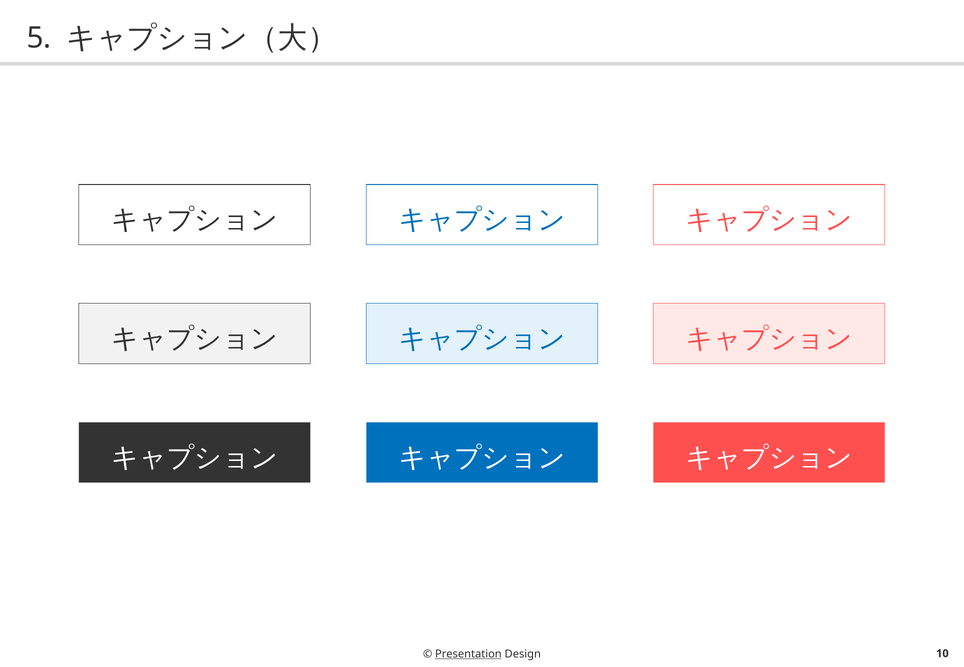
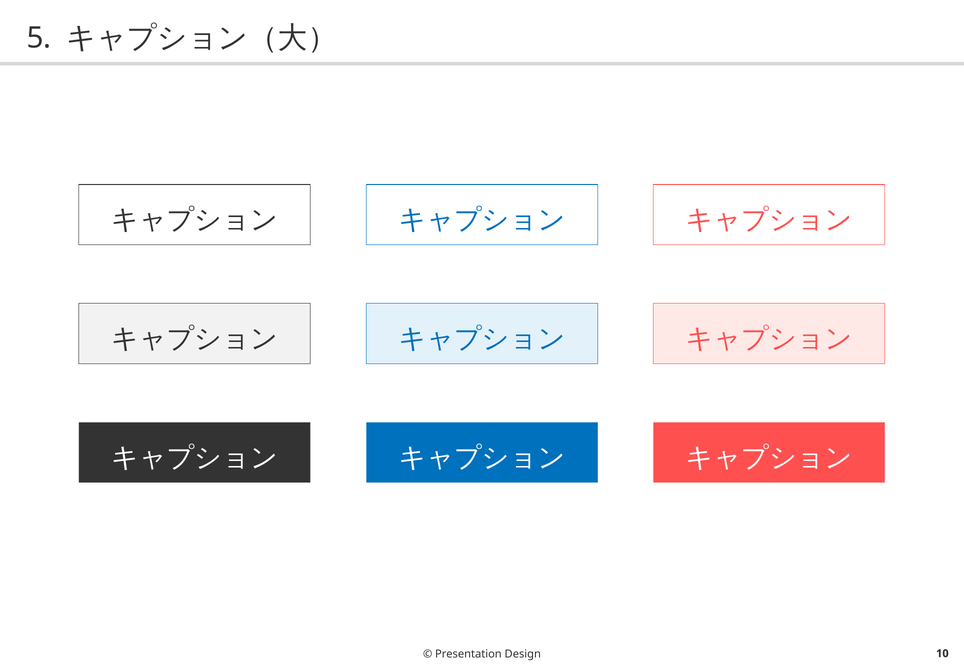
Presentation underline: present -> none (468, 654)
